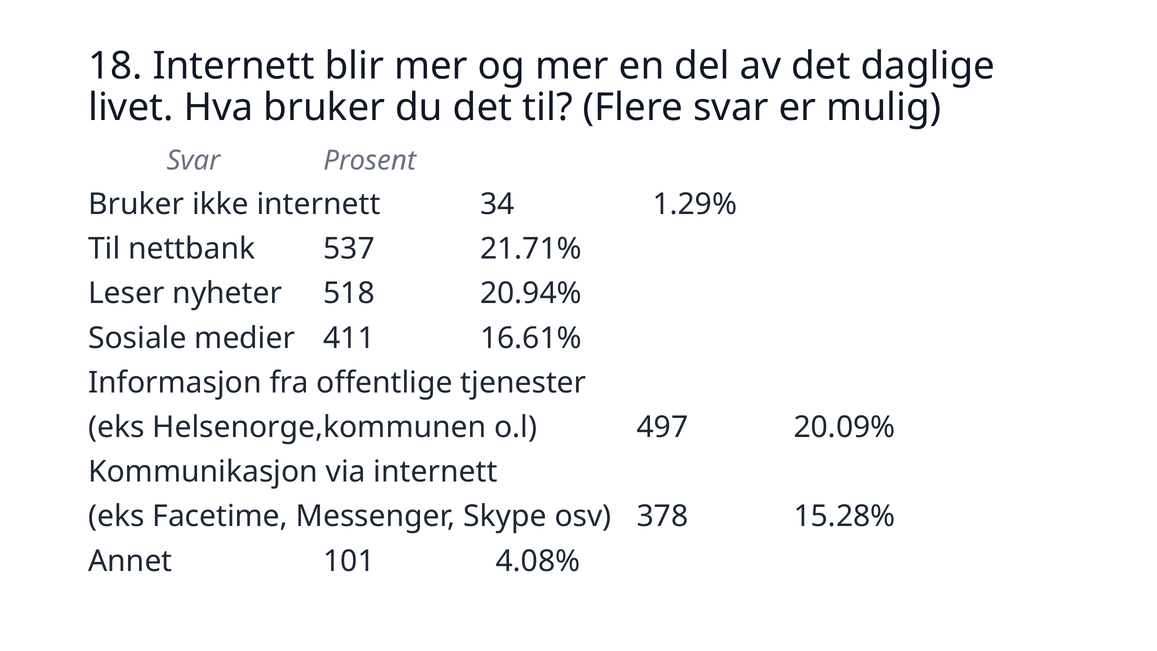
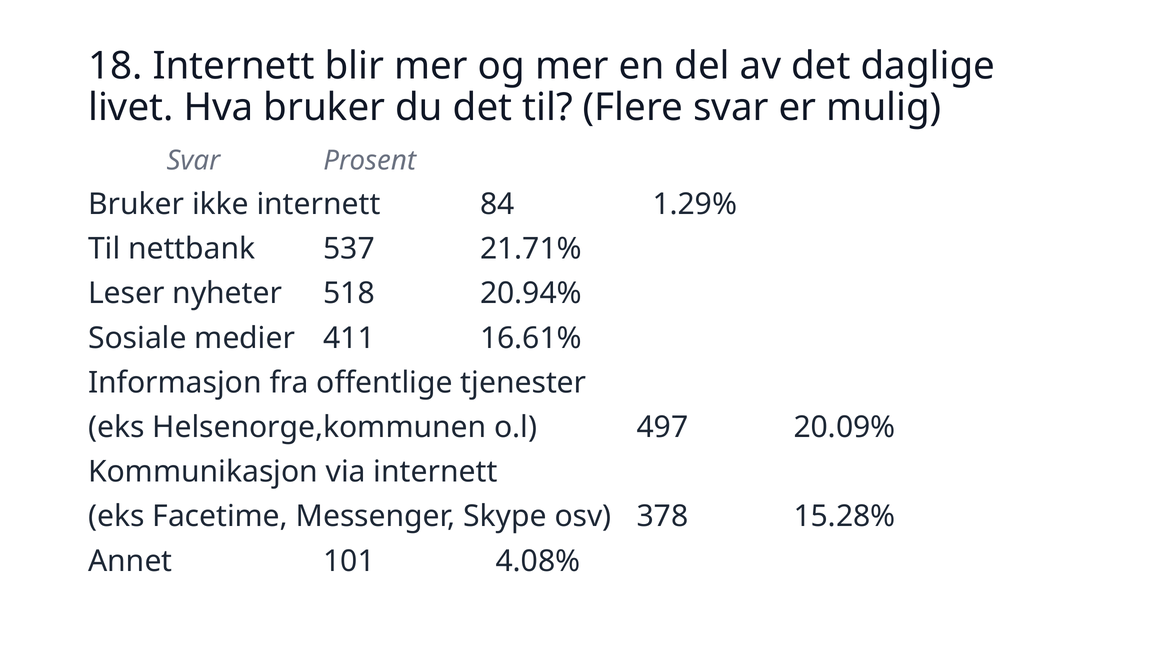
34: 34 -> 84 (497, 204)
